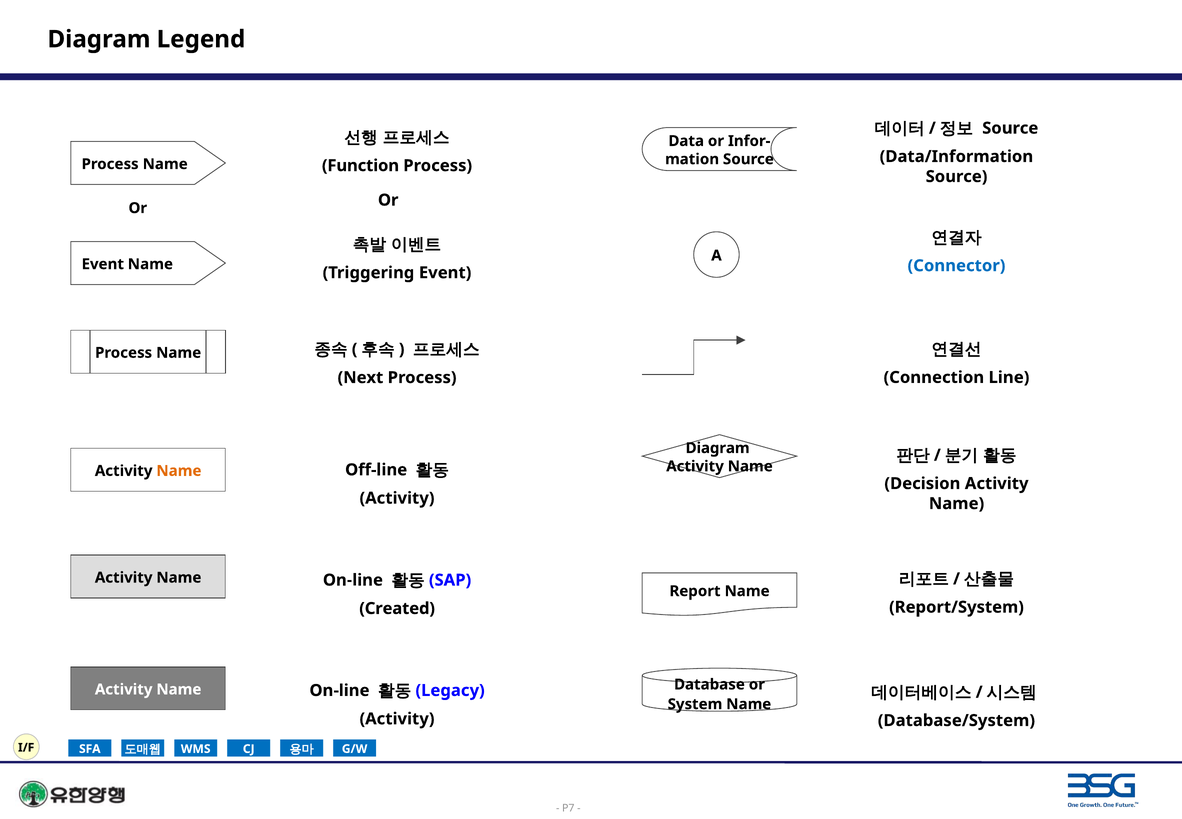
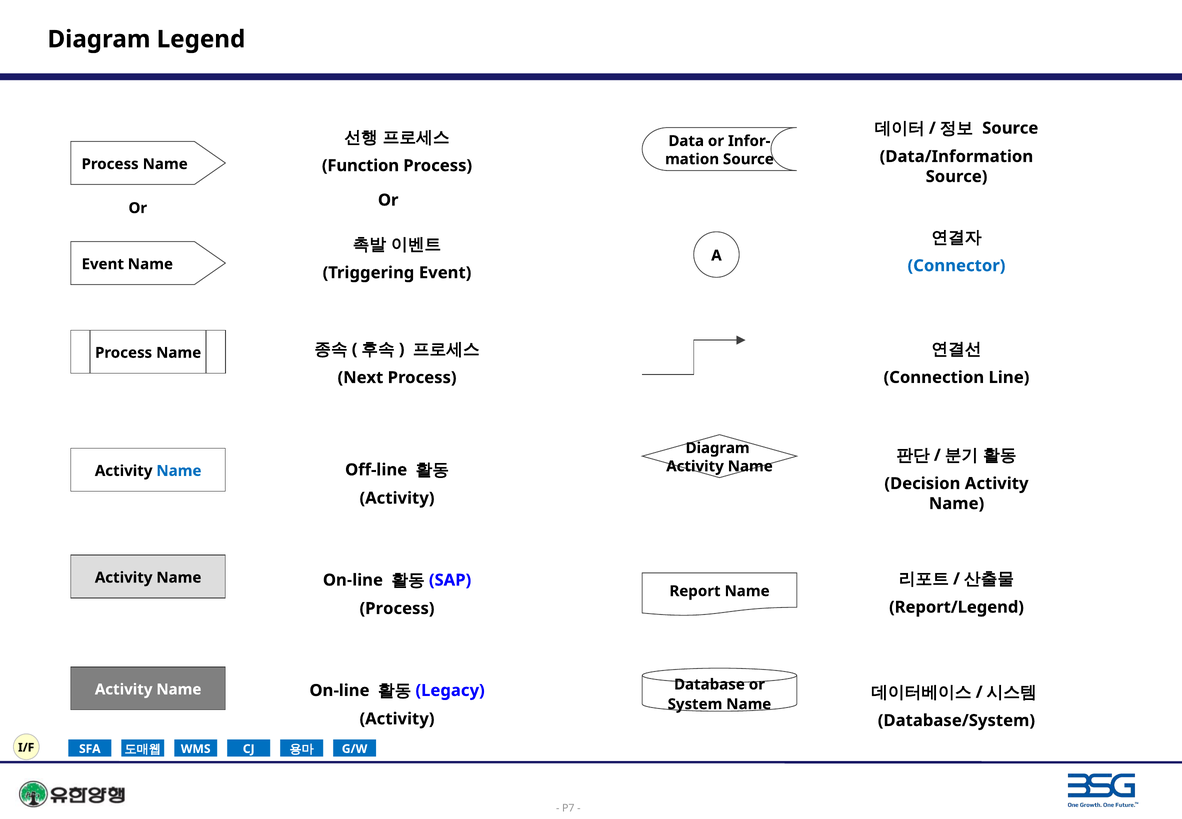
Name colour: orange -> blue (179, 471)
Report/System: Report/System -> Report/Legend (957, 607)
Created: Created -> Process (397, 608)
